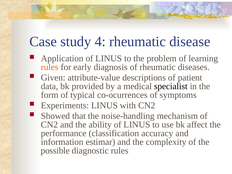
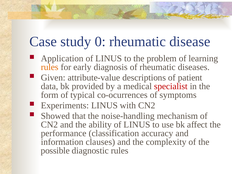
4: 4 -> 0 (100, 42)
specialist colour: black -> red (171, 86)
estimar: estimar -> clauses (100, 142)
